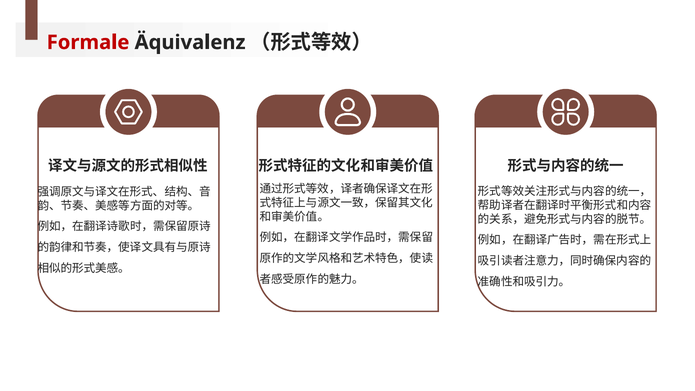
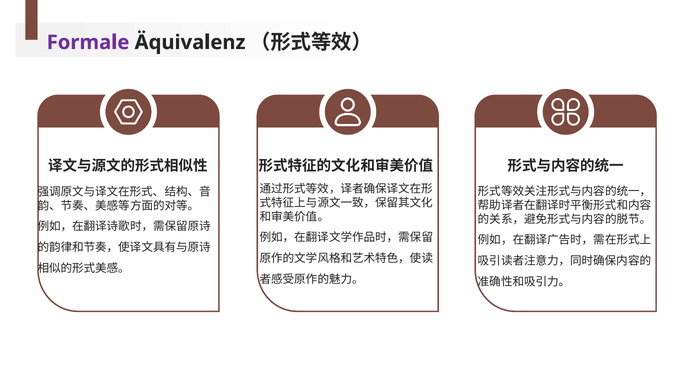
Formale colour: red -> purple (88, 42)
